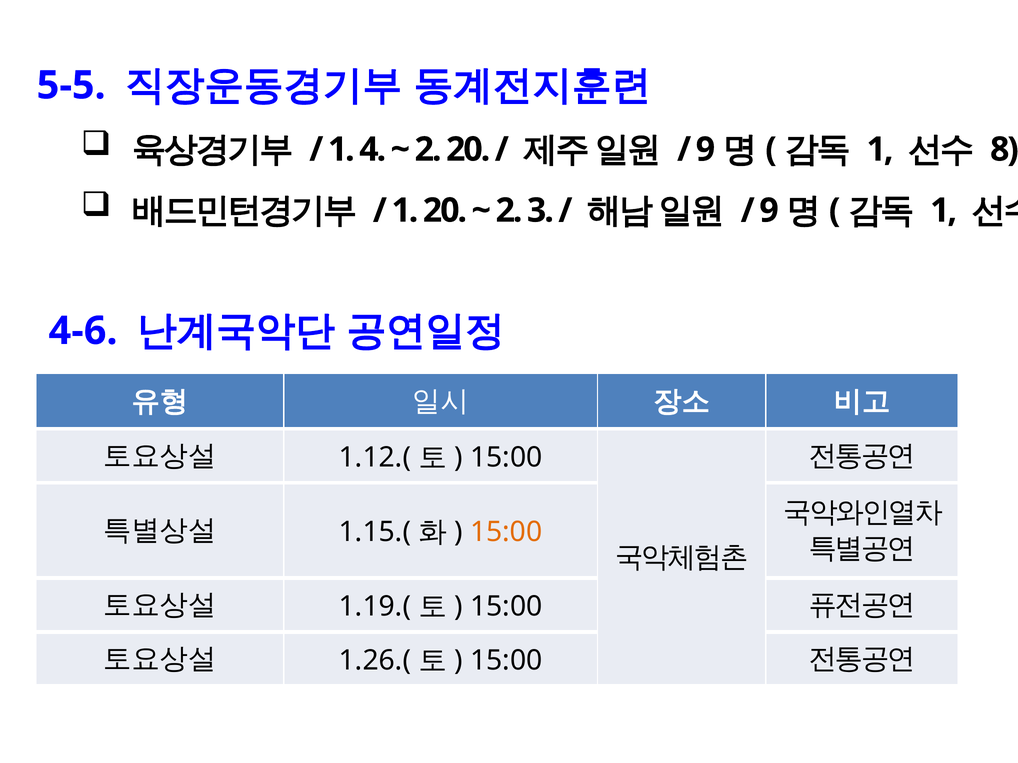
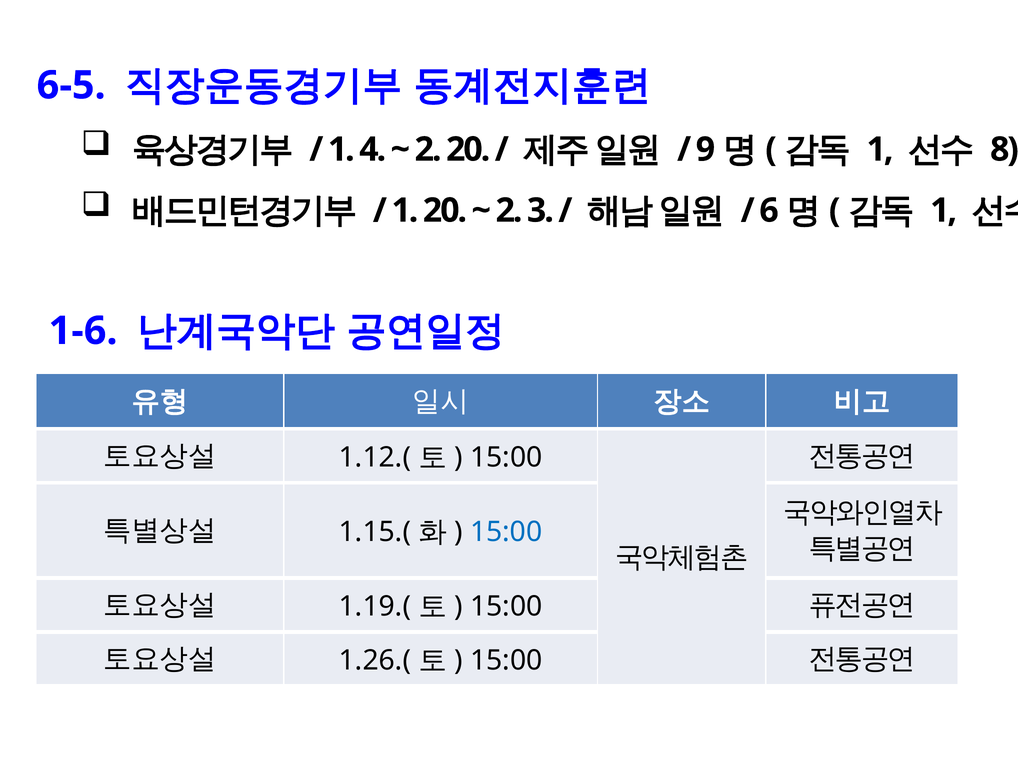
5-5: 5-5 -> 6-5 (71, 85)
9: 9 -> 6 (769, 211)
4-6: 4-6 -> 1-6 (83, 331)
15:00 colour: orange -> blue (506, 532)
